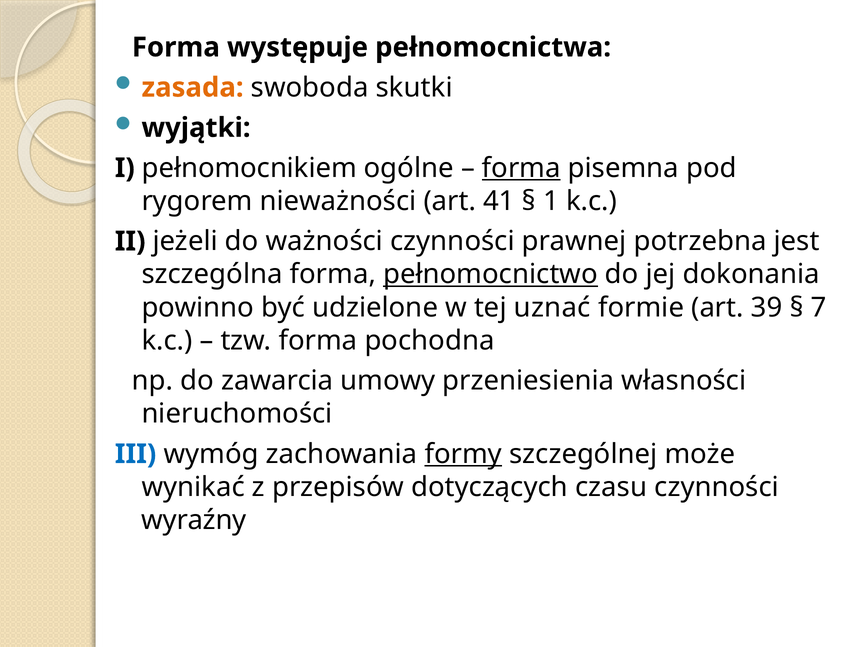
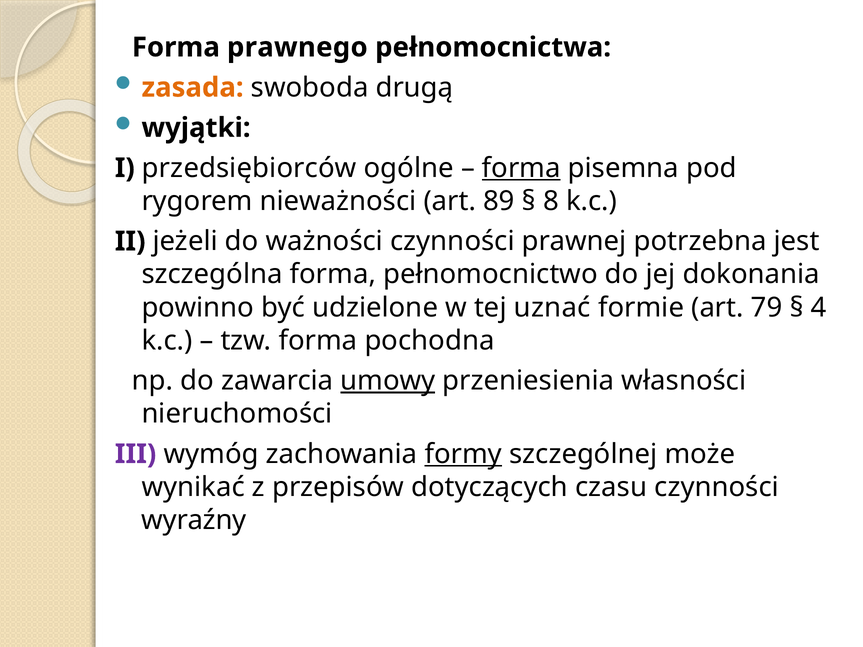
występuje: występuje -> prawnego (297, 47)
skutki: skutki -> drugą (414, 88)
pełnomocnikiem: pełnomocnikiem -> przedsiębiorców (249, 168)
41: 41 -> 89 (499, 201)
1: 1 -> 8 (551, 201)
pełnomocnictwo underline: present -> none (490, 274)
39: 39 -> 79 (767, 308)
7: 7 -> 4 (819, 308)
umowy underline: none -> present (388, 381)
III colour: blue -> purple (136, 454)
